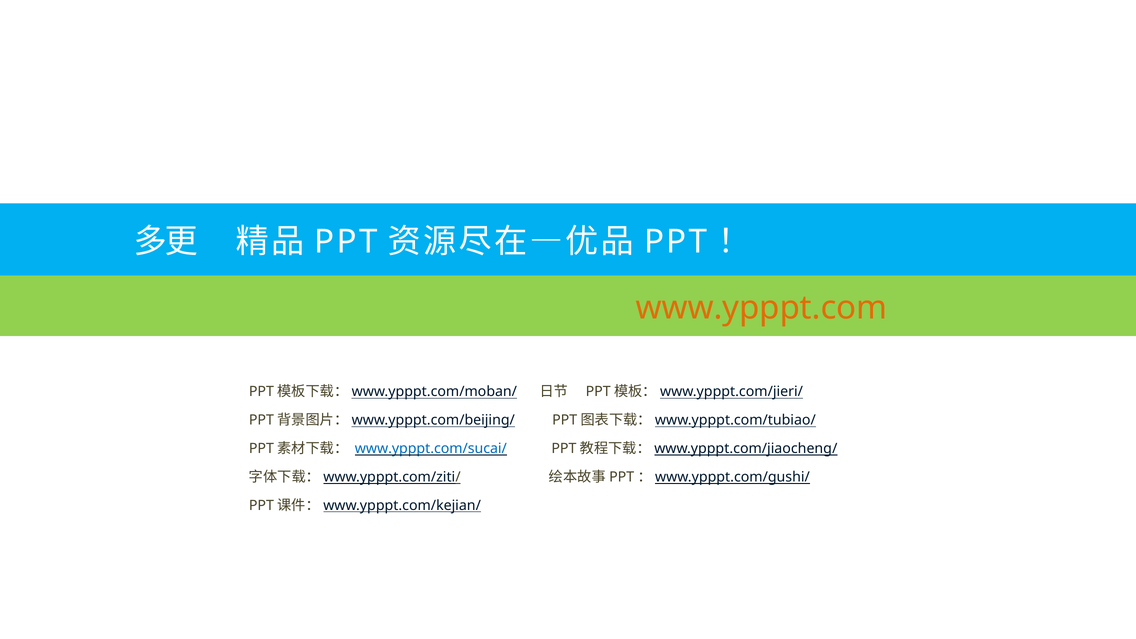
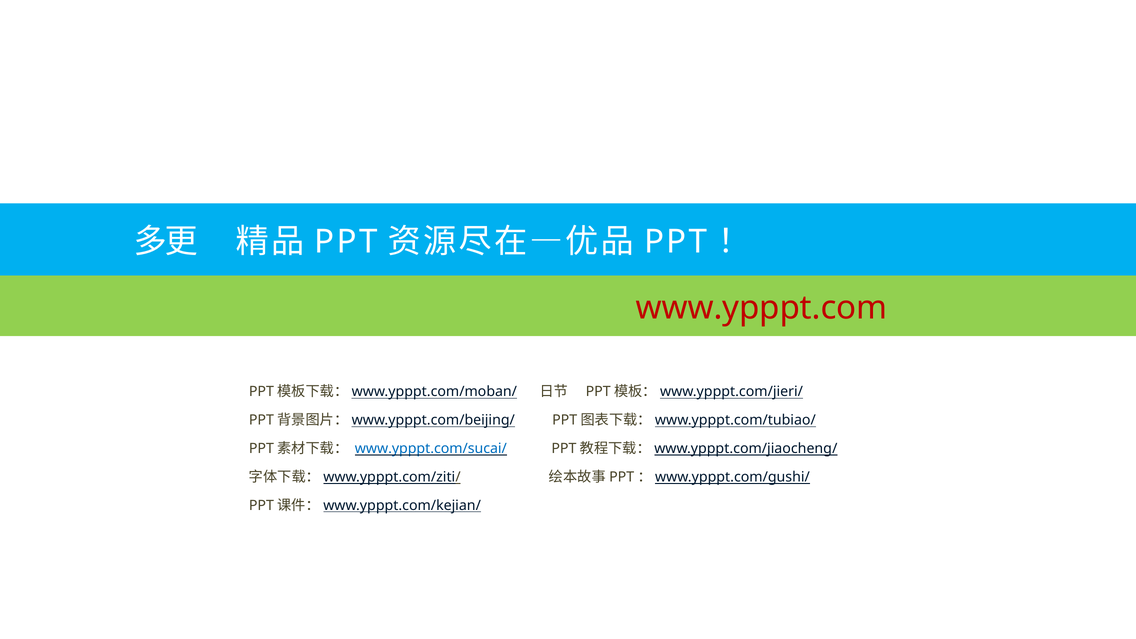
www.ypppt.com colour: orange -> red (762, 308)
